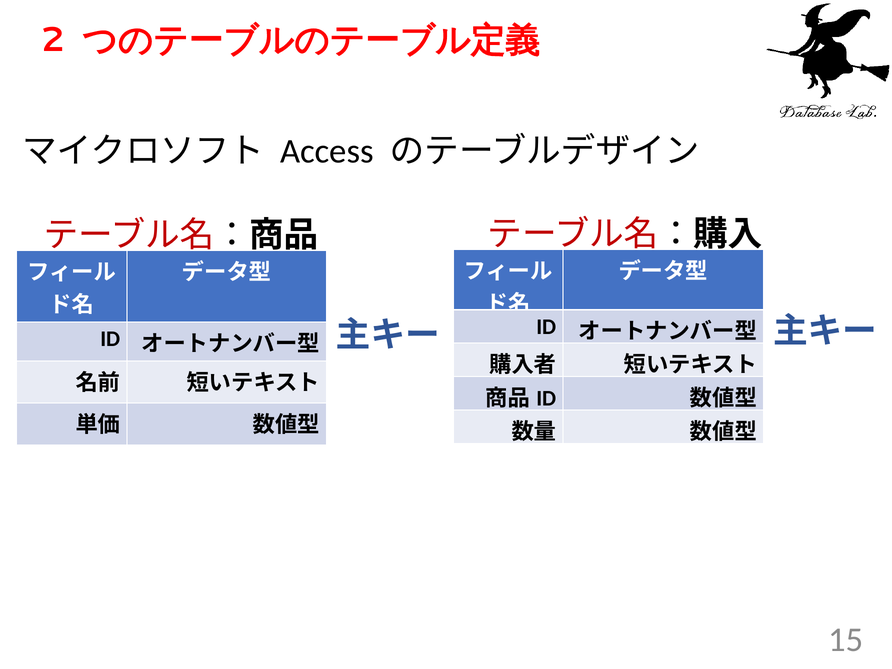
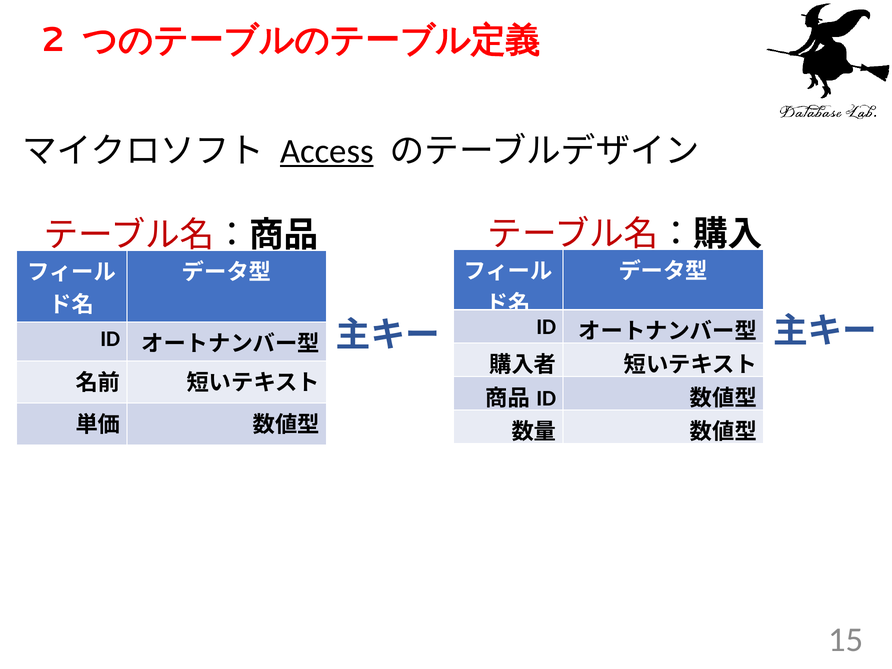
Access underline: none -> present (327, 151)
